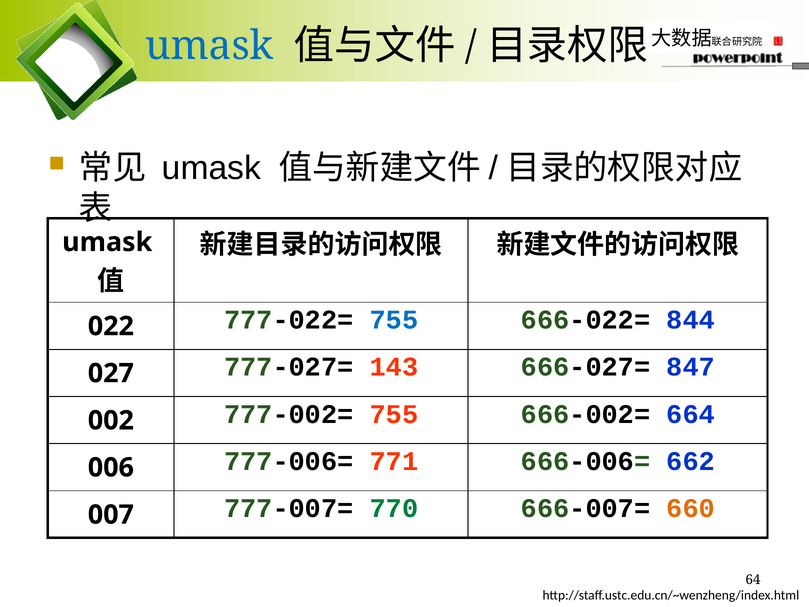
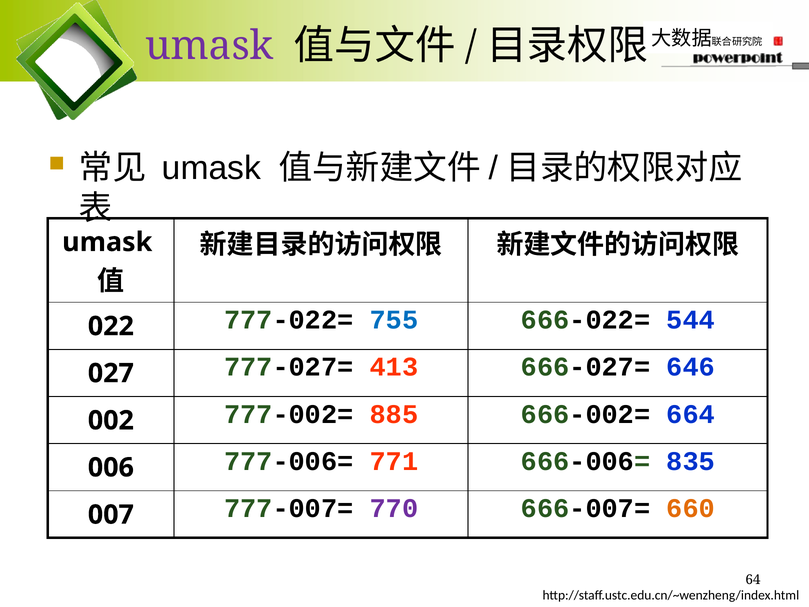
umask colour: blue -> purple (209, 46)
844: 844 -> 544 (691, 320)
143: 143 -> 413 (394, 367)
847: 847 -> 646 (691, 367)
777-002= 755: 755 -> 885 (394, 414)
662: 662 -> 835 (691, 461)
770 colour: green -> purple (394, 508)
